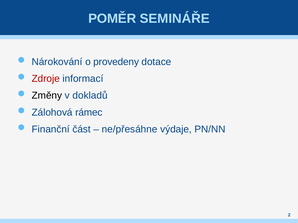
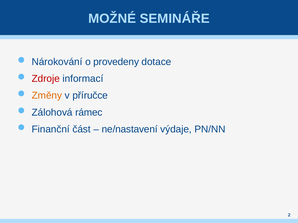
POMĚR: POMĚR -> MOŽNÉ (112, 19)
Změny colour: black -> orange (47, 96)
dokladů: dokladů -> příručce (90, 96)
ne/přesáhne: ne/přesáhne -> ne/nastavení (130, 129)
